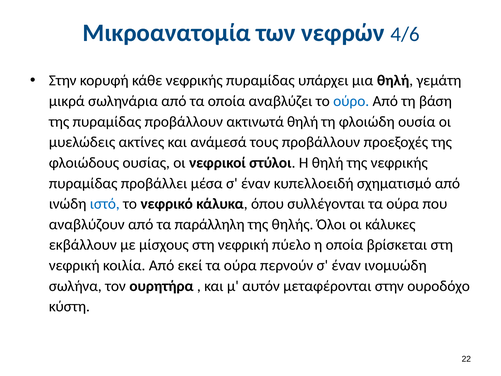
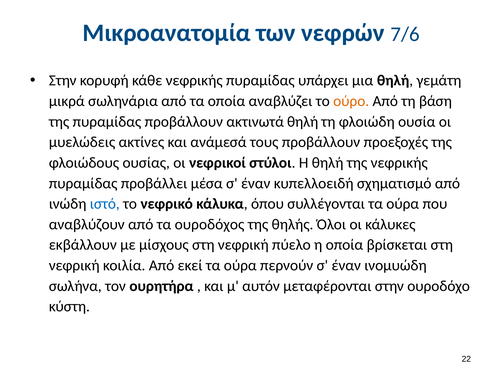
4/6: 4/6 -> 7/6 (405, 34)
ούρο colour: blue -> orange (351, 101)
παράλληλη: παράλληλη -> ουροδόχος (210, 224)
